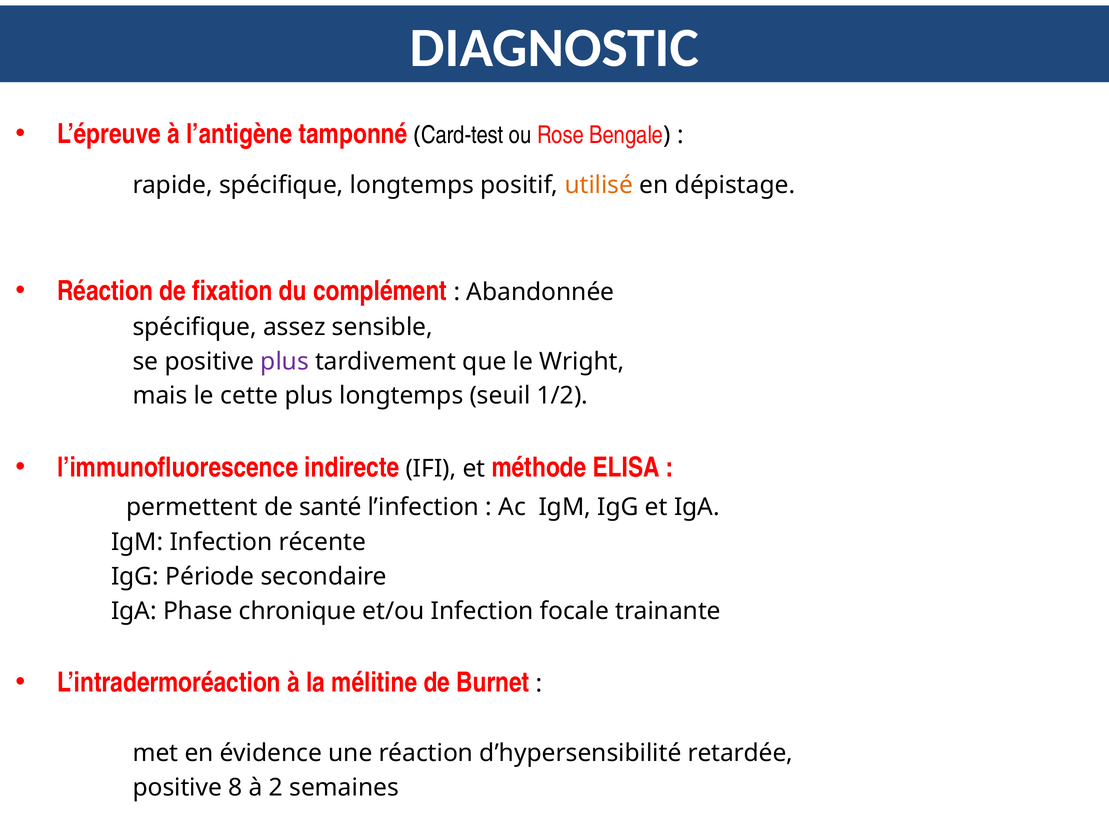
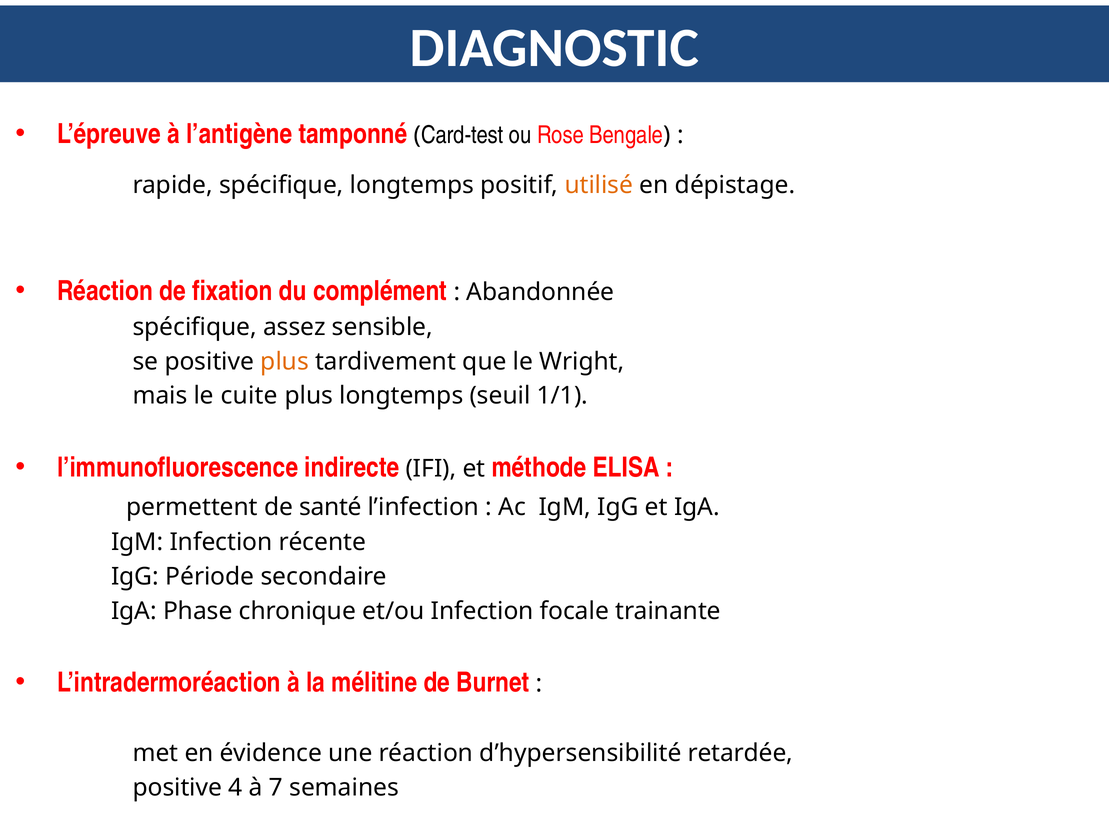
plus colour: purple -> orange (285, 362)
cette: cette -> cuite (249, 396)
1/2: 1/2 -> 1/1 (562, 396)
8: 8 -> 4 (235, 788)
2: 2 -> 7 (276, 788)
